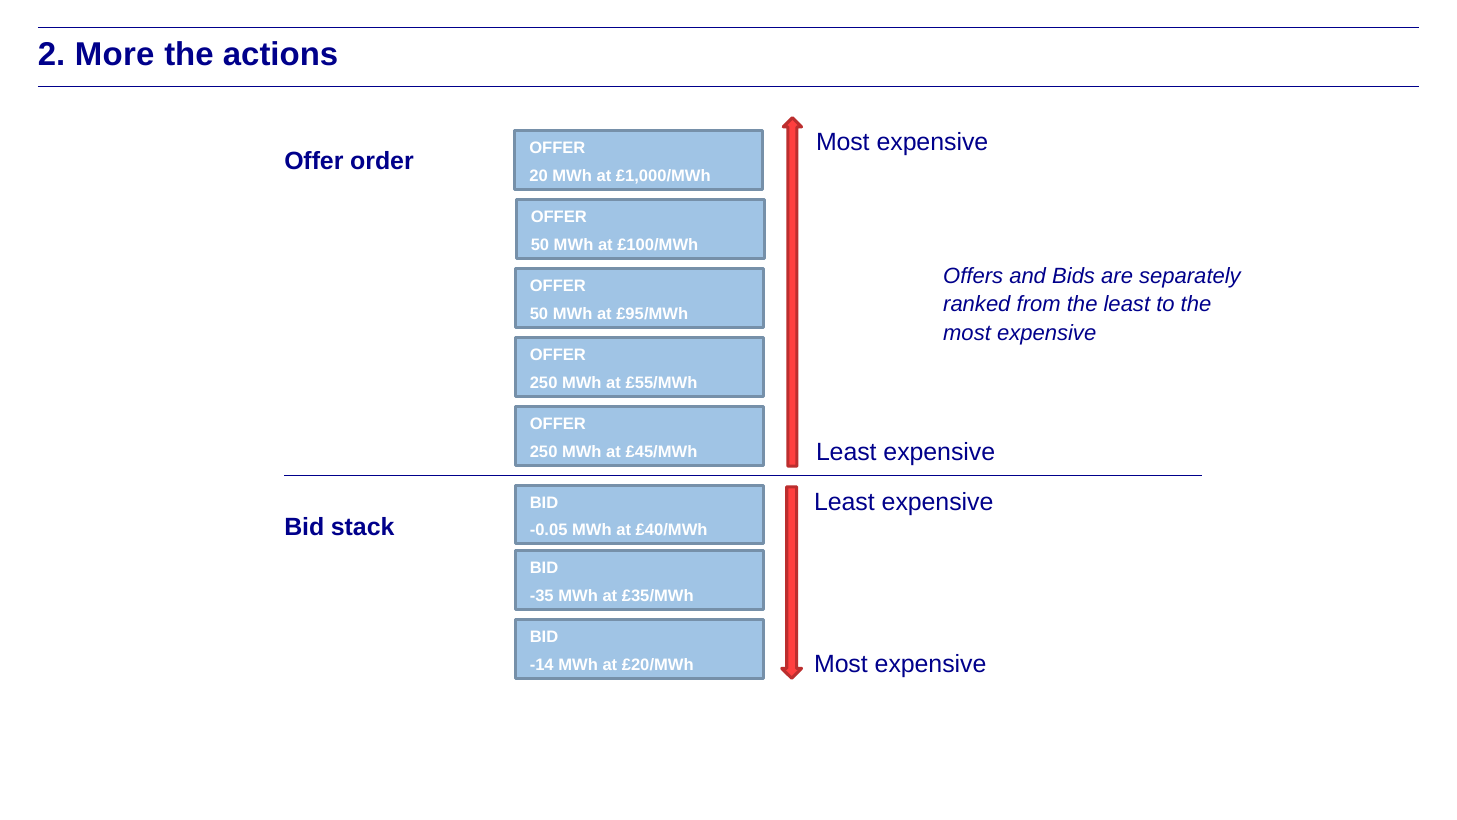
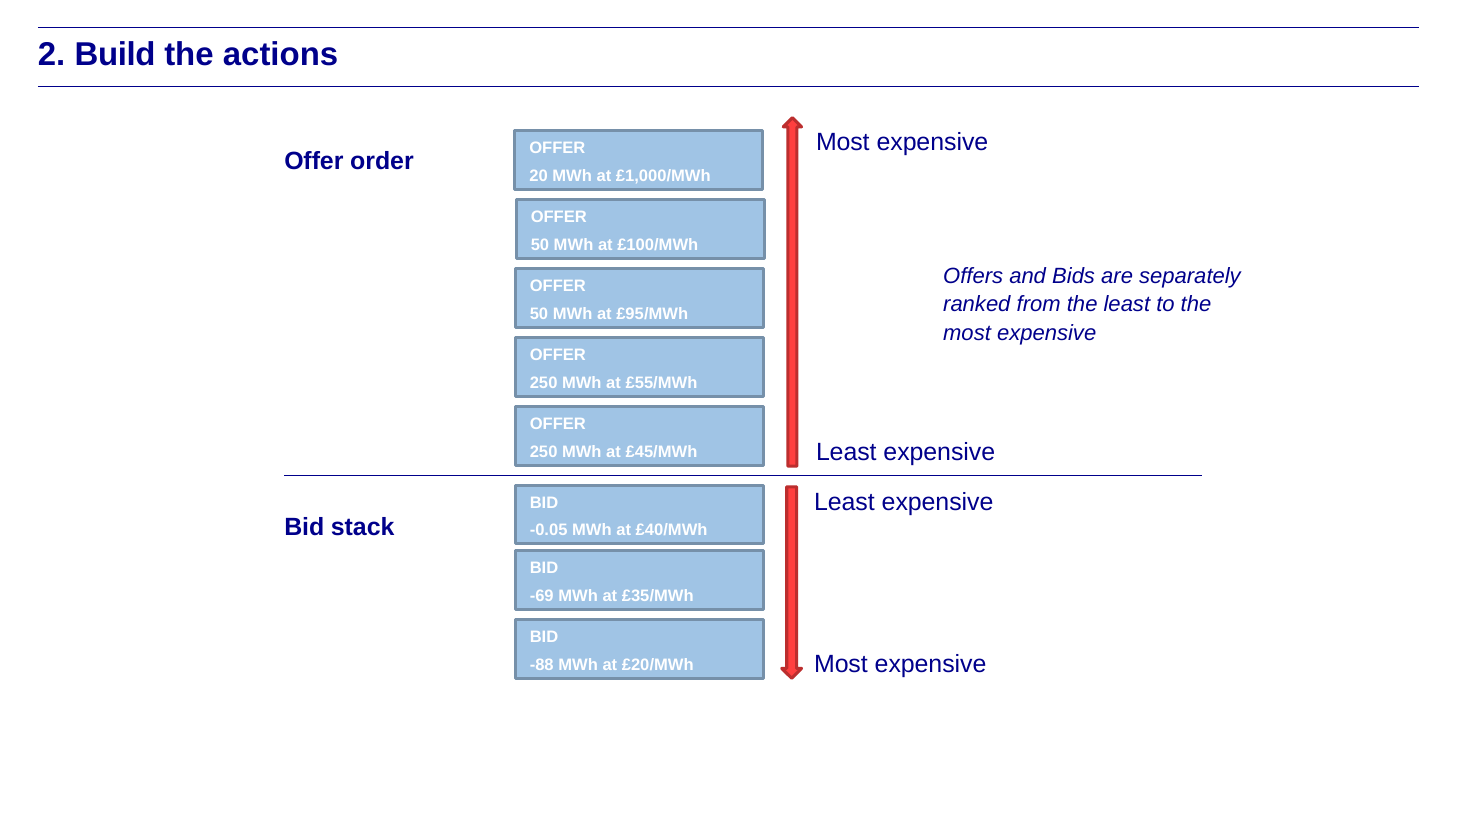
More: More -> Build (115, 55)
-35: -35 -> -69 (542, 595)
-14: -14 -> -88 (542, 664)
